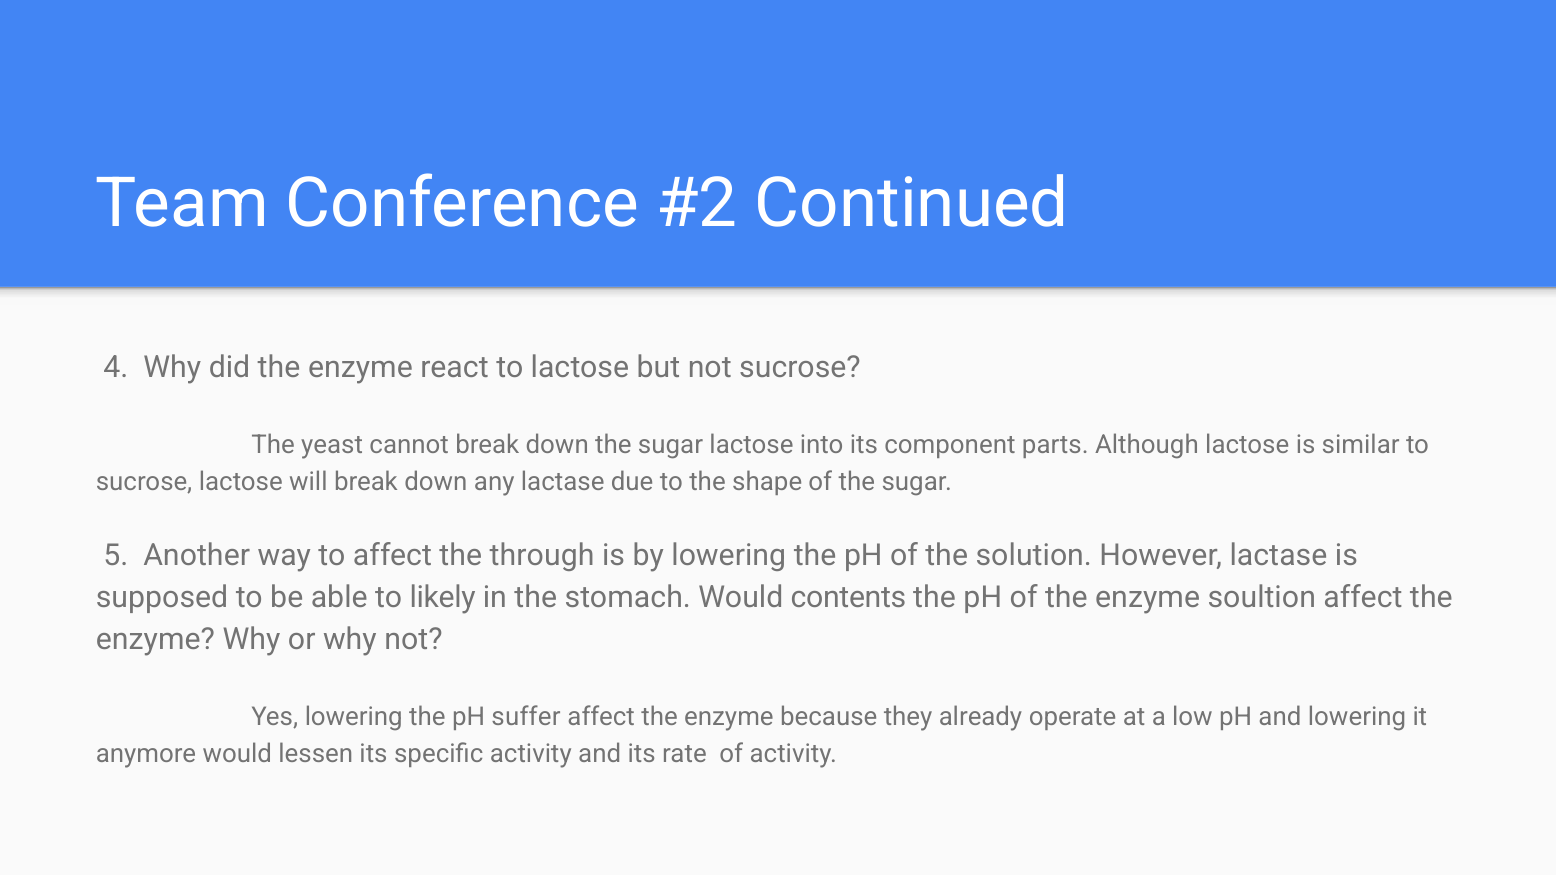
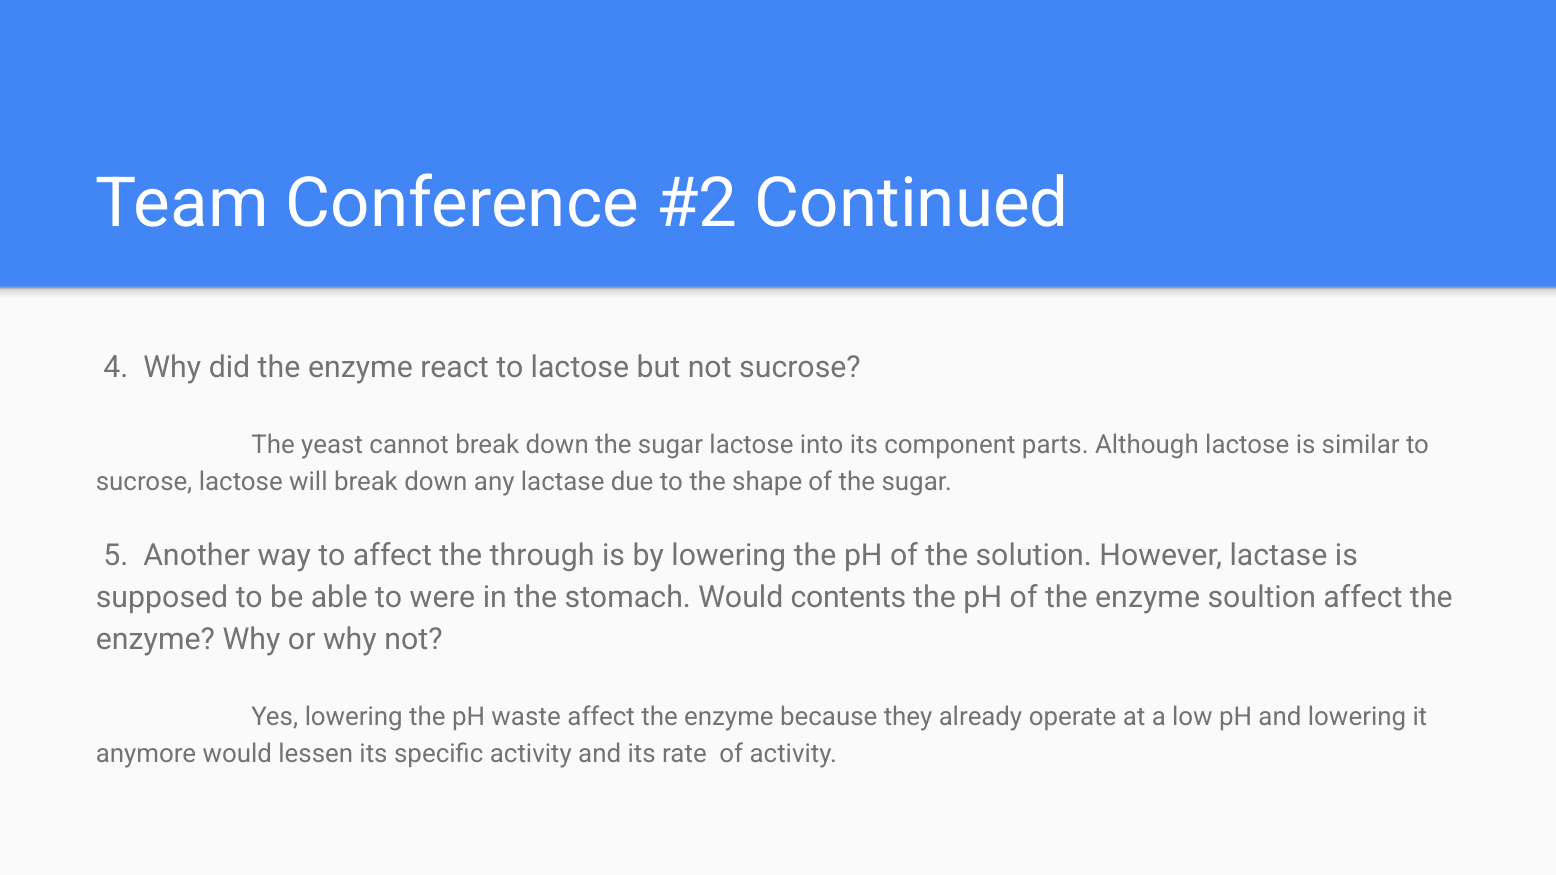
likely: likely -> were (442, 598)
suffer: suffer -> waste (526, 717)
